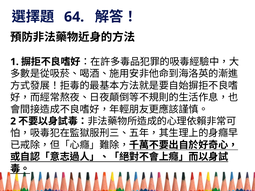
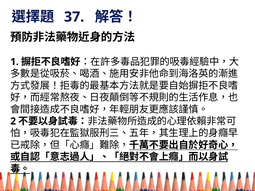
64: 64 -> 37 (74, 17)
